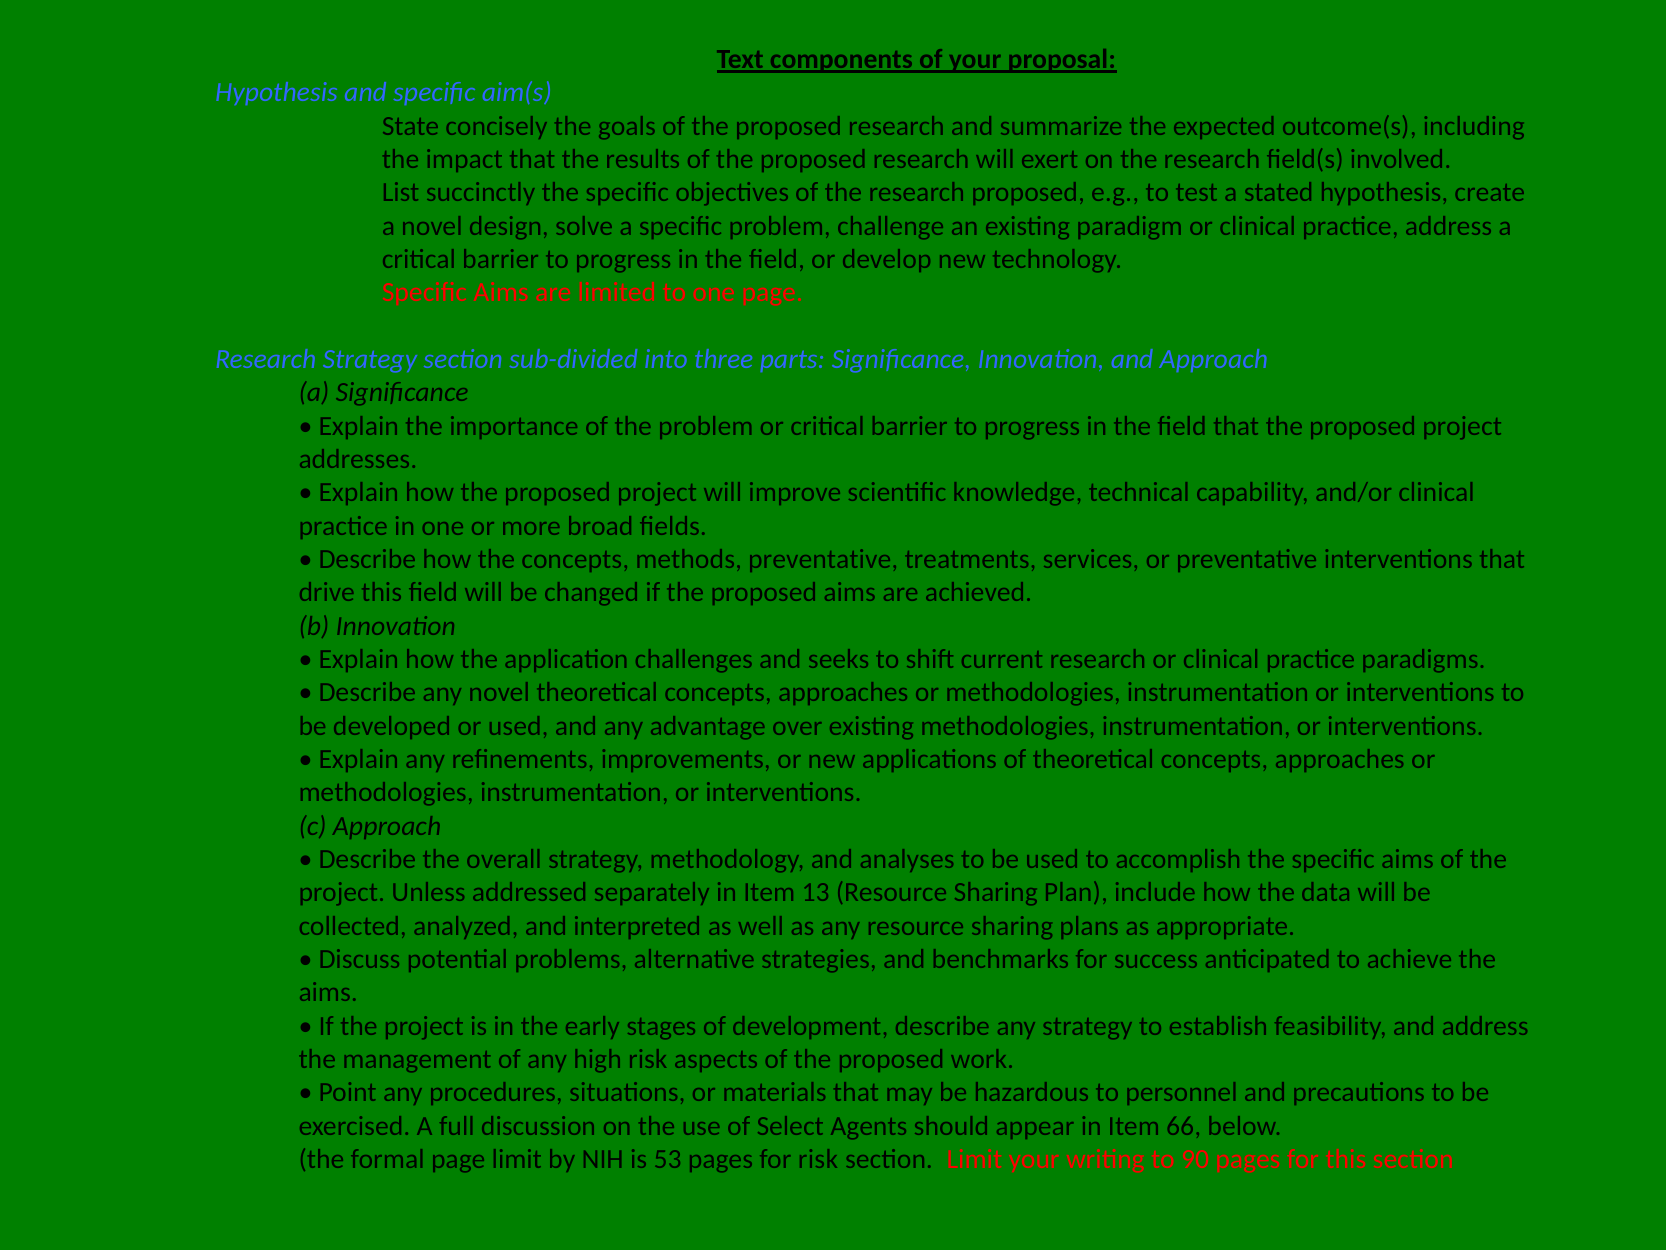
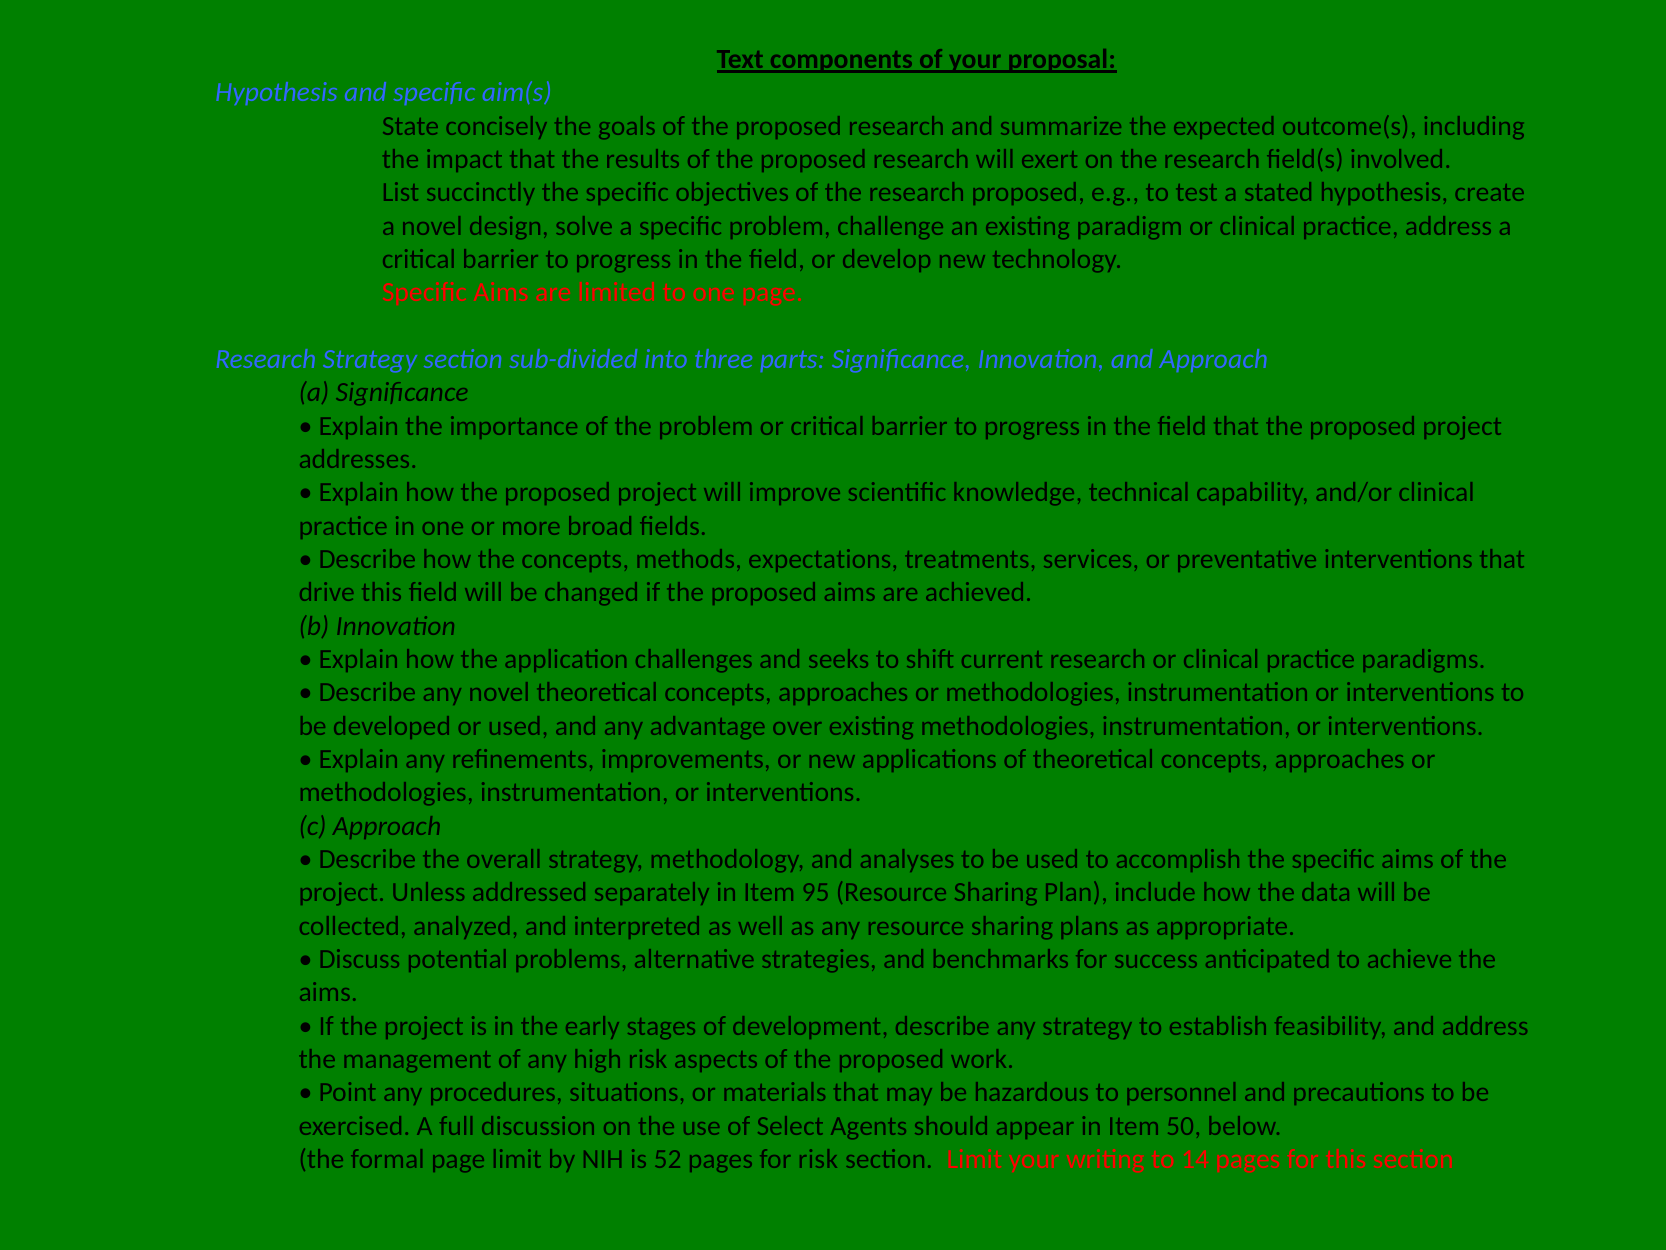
methods preventative: preventative -> expectations (823, 559)
13: 13 -> 95 (816, 892)
66: 66 -> 50 (1184, 1126)
53: 53 -> 52 (668, 1159)
90: 90 -> 14 (1195, 1159)
